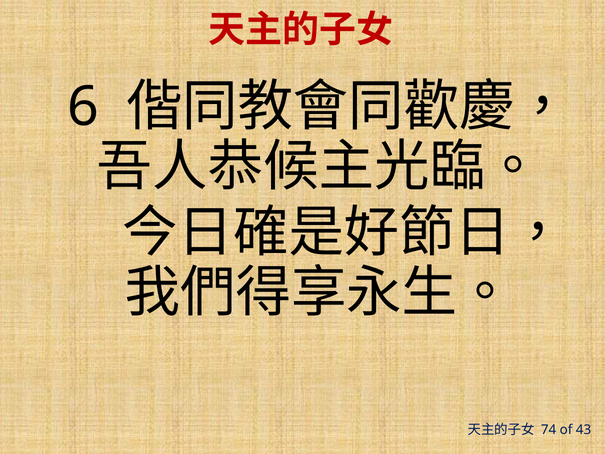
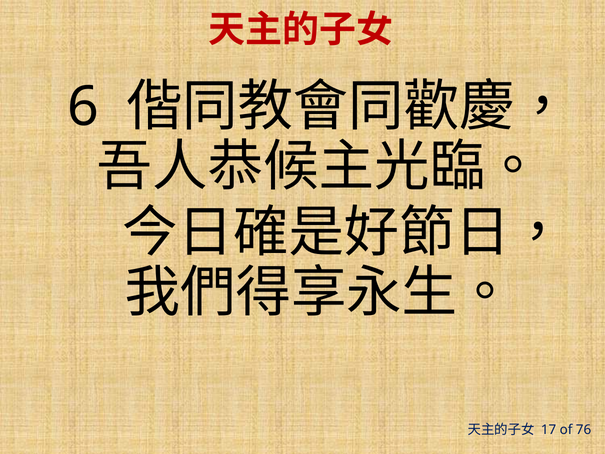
74: 74 -> 17 (549, 429)
43: 43 -> 76 (584, 429)
